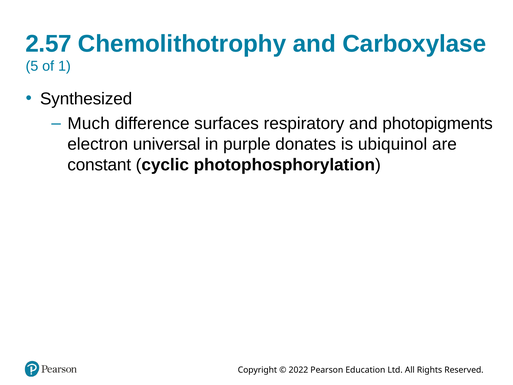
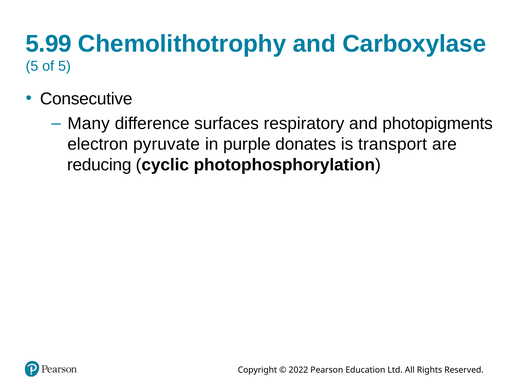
2.57: 2.57 -> 5.99 (49, 44)
of 1: 1 -> 5 (64, 66)
Synthesized: Synthesized -> Consecutive (86, 99)
Much: Much -> Many (89, 124)
universal: universal -> pyruvate (166, 144)
ubiquinol: ubiquinol -> transport (393, 144)
constant: constant -> reducing (99, 165)
